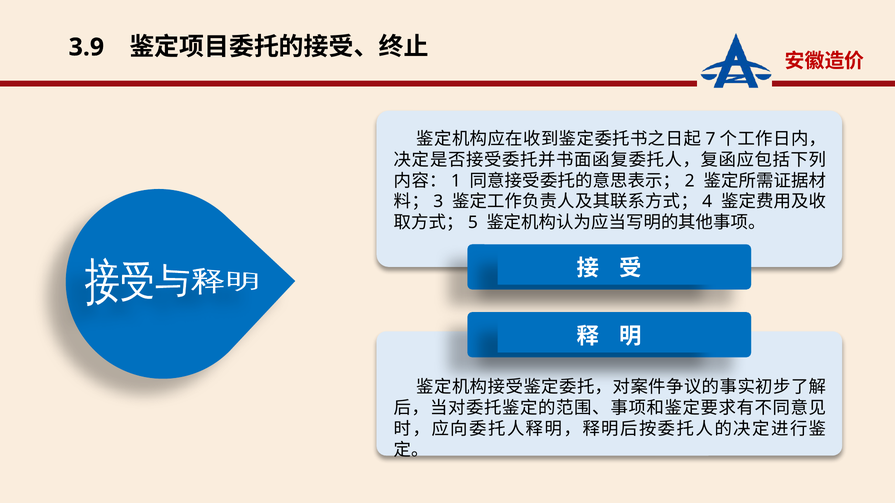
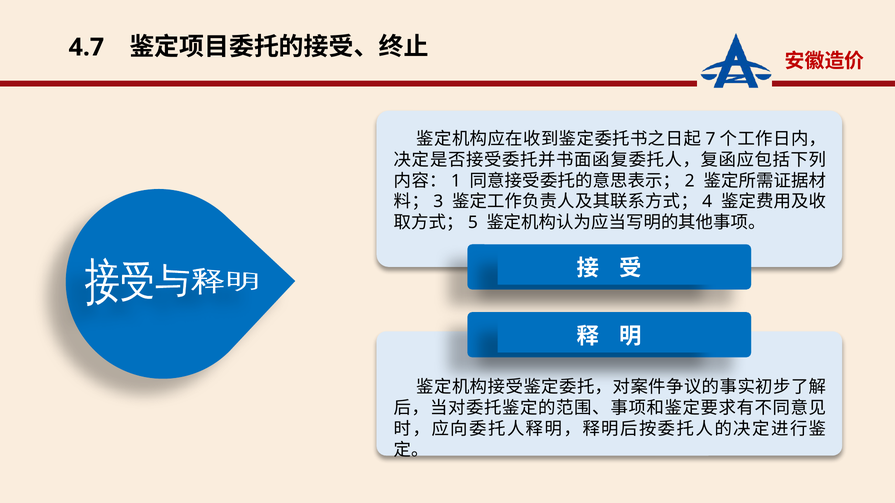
3.9: 3.9 -> 4.7 (86, 47)
